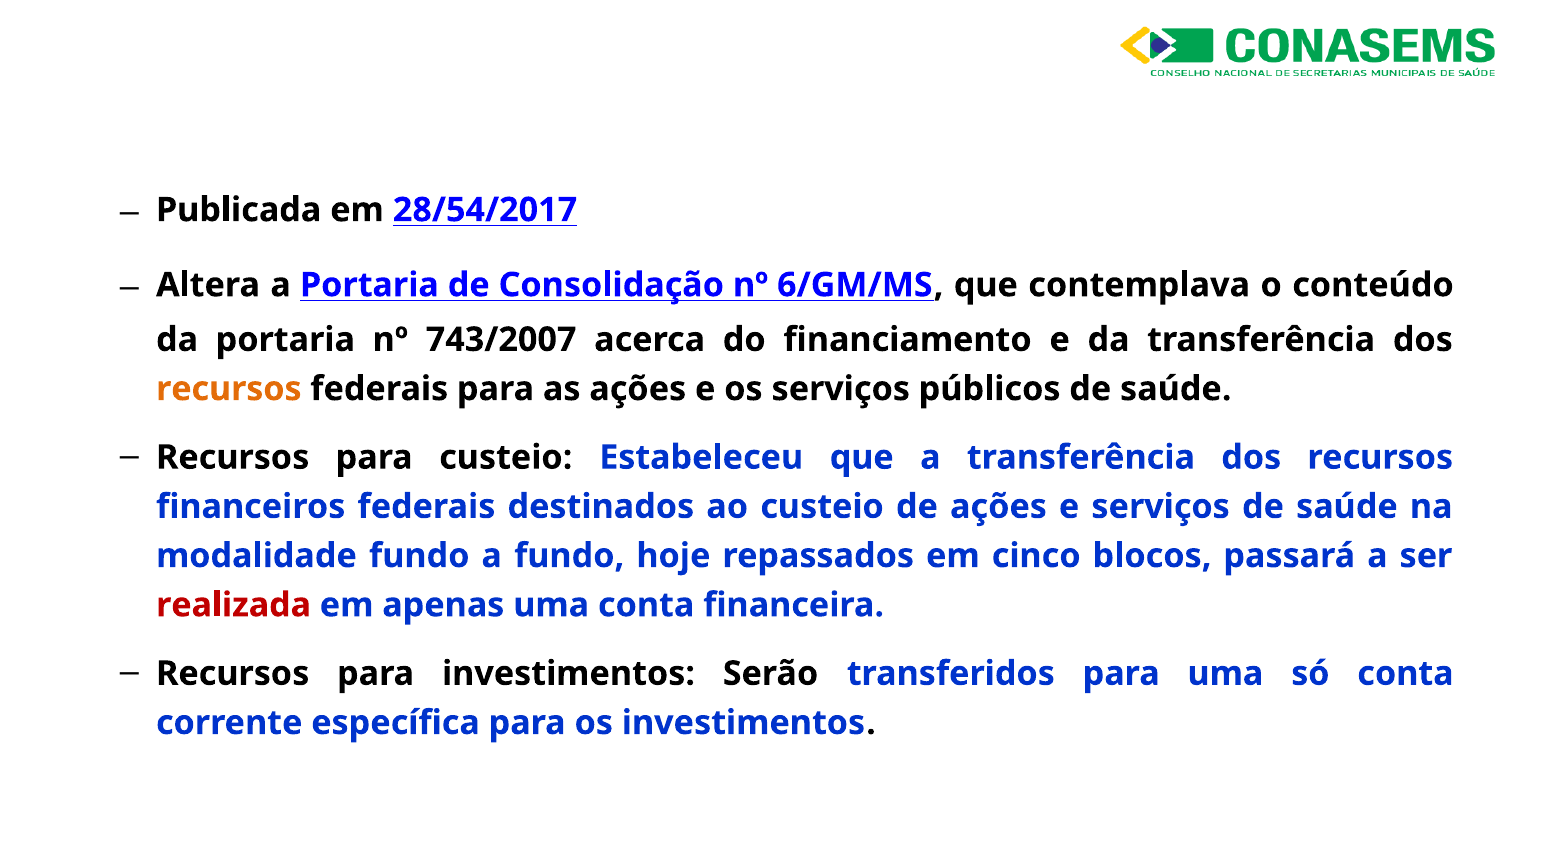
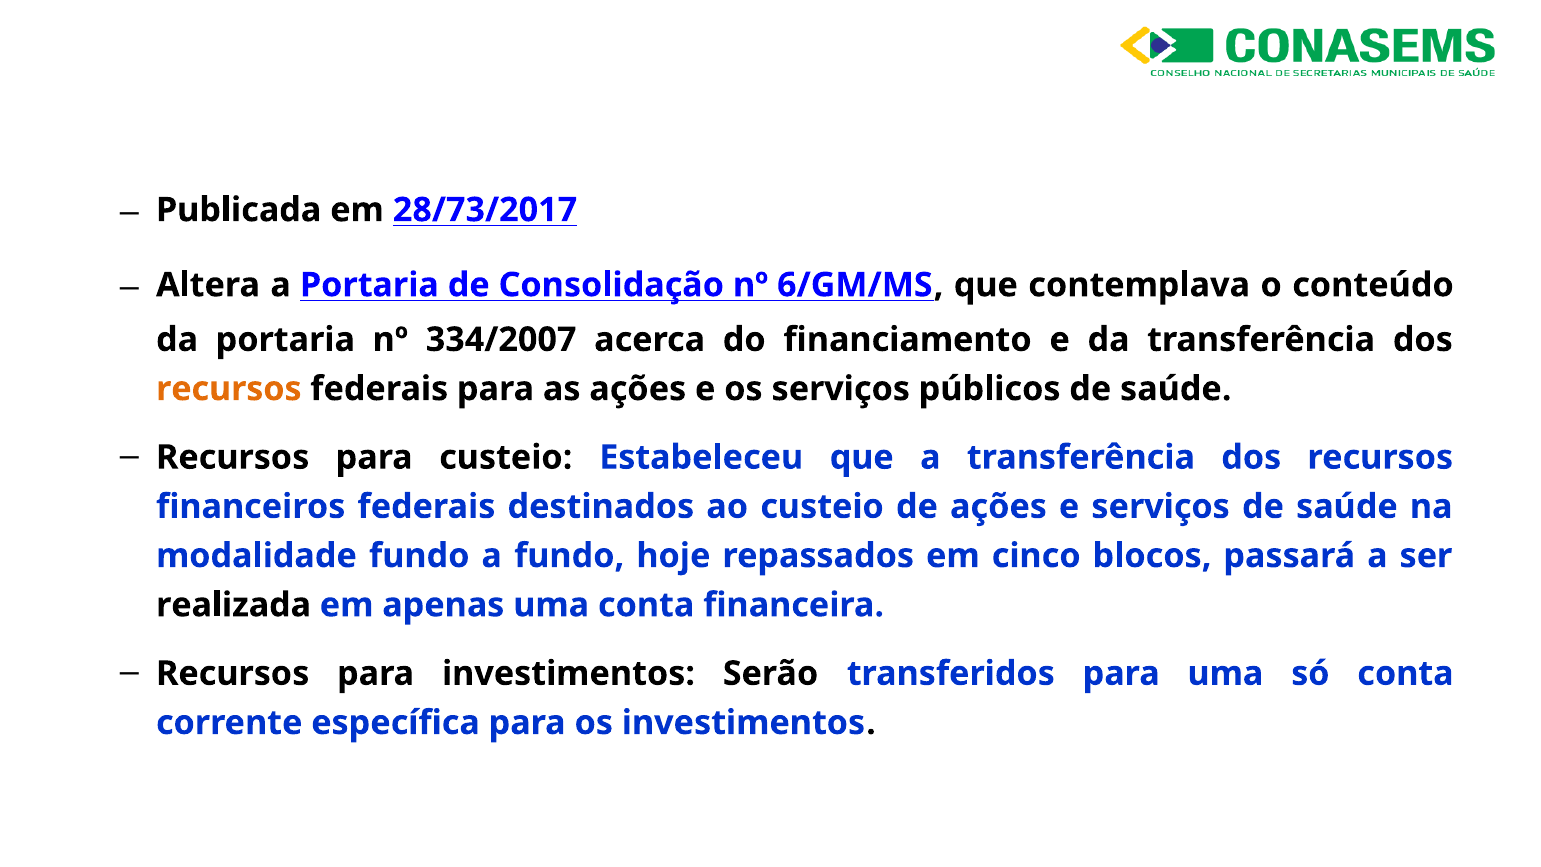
28/54/2017: 28/54/2017 -> 28/73/2017 (485, 210)
743/2007: 743/2007 -> 334/2007 (501, 340)
realizada colour: red -> black (234, 605)
